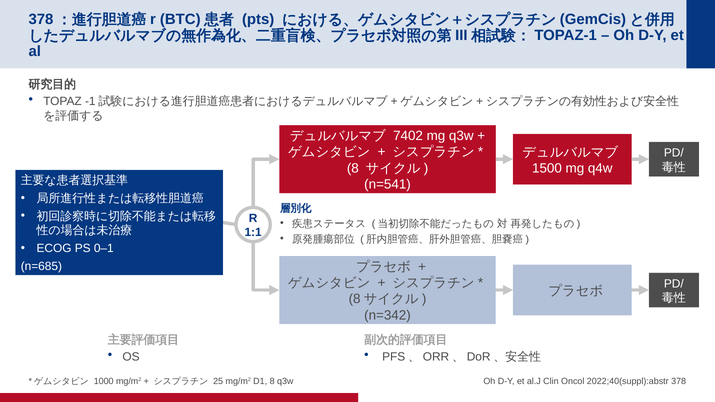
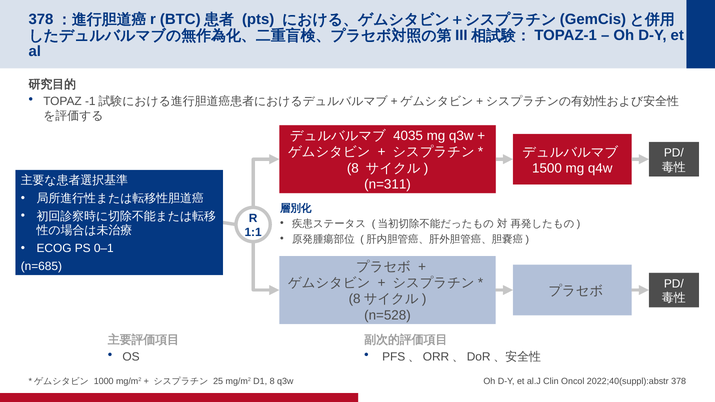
7402: 7402 -> 4035 (408, 136)
n=541: n=541 -> n=311 (388, 184)
n=342: n=342 -> n=528 (387, 315)
